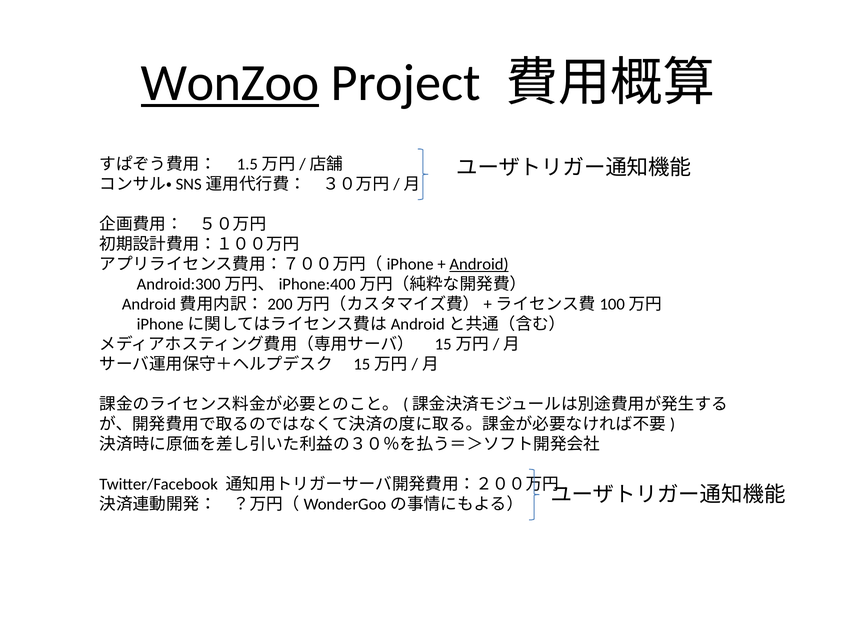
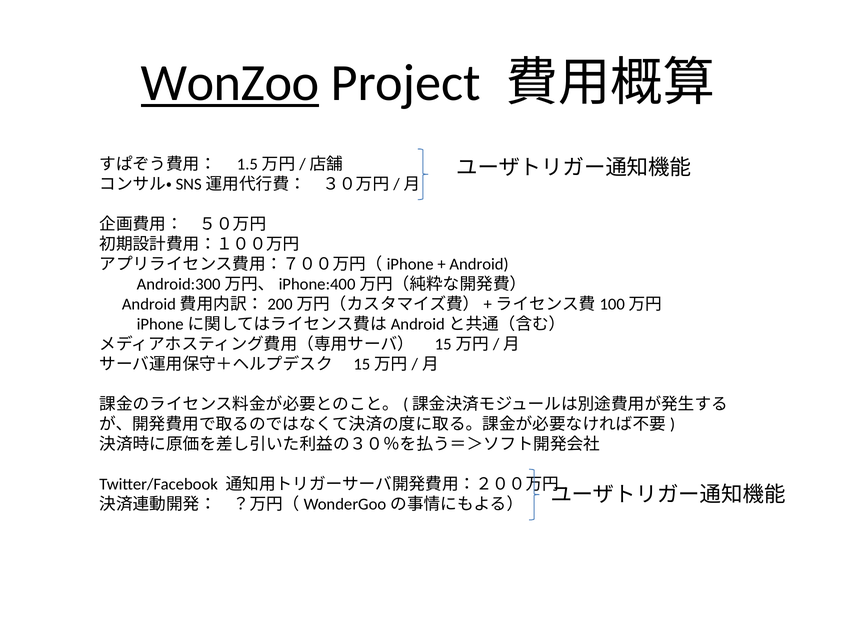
Android underline: present -> none (479, 264)
